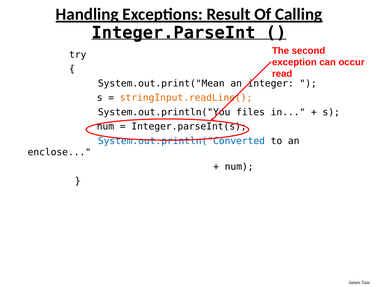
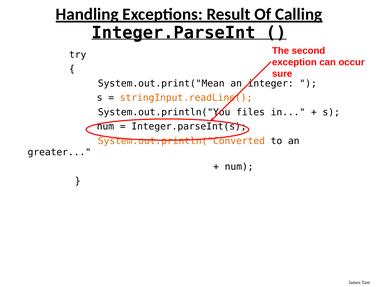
read: read -> sure (282, 74)
System.out.println("Converted colour: blue -> orange (181, 141)
enclose: enclose -> greater (59, 152)
